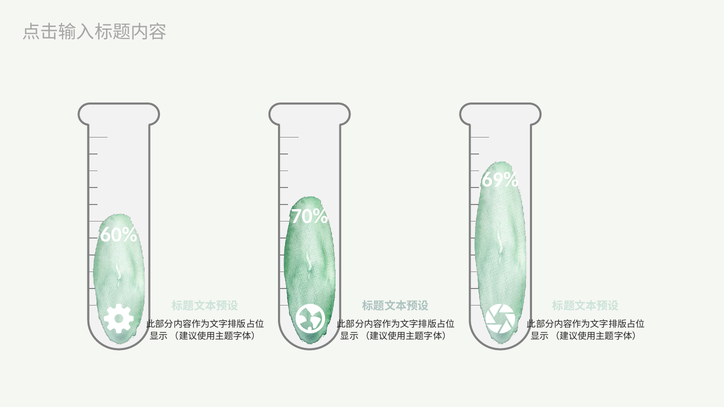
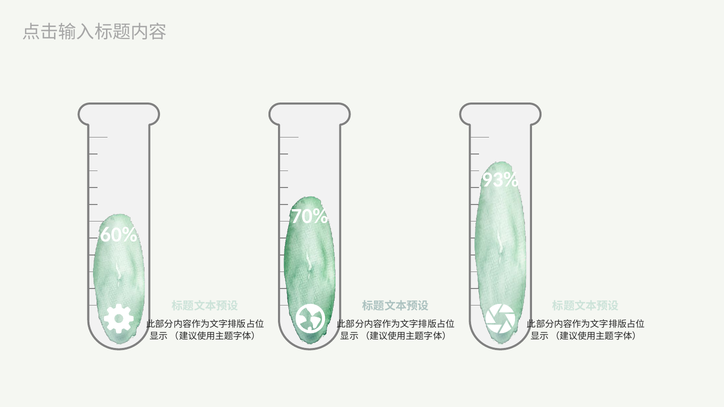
69%: 69% -> 93% (500, 180)
